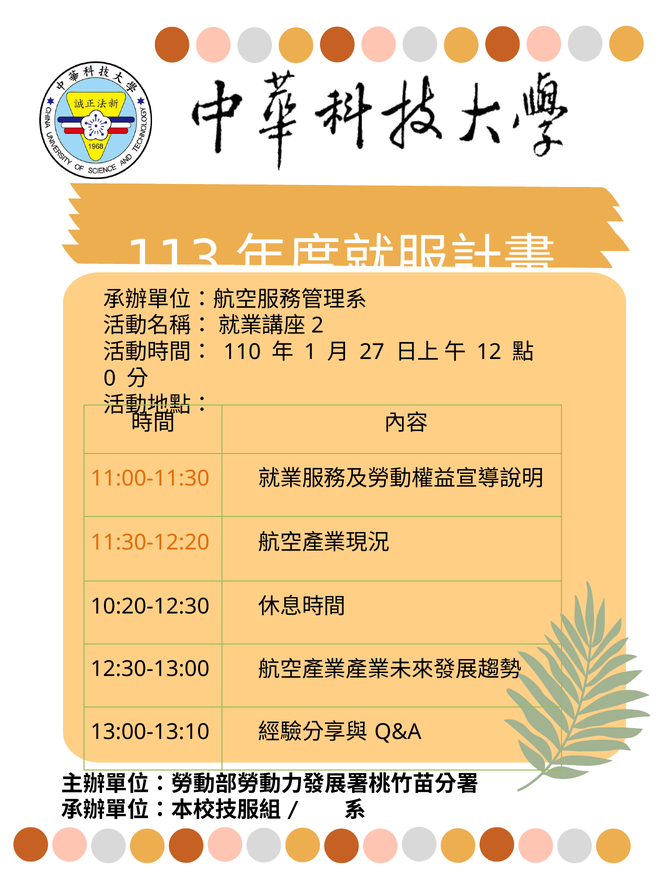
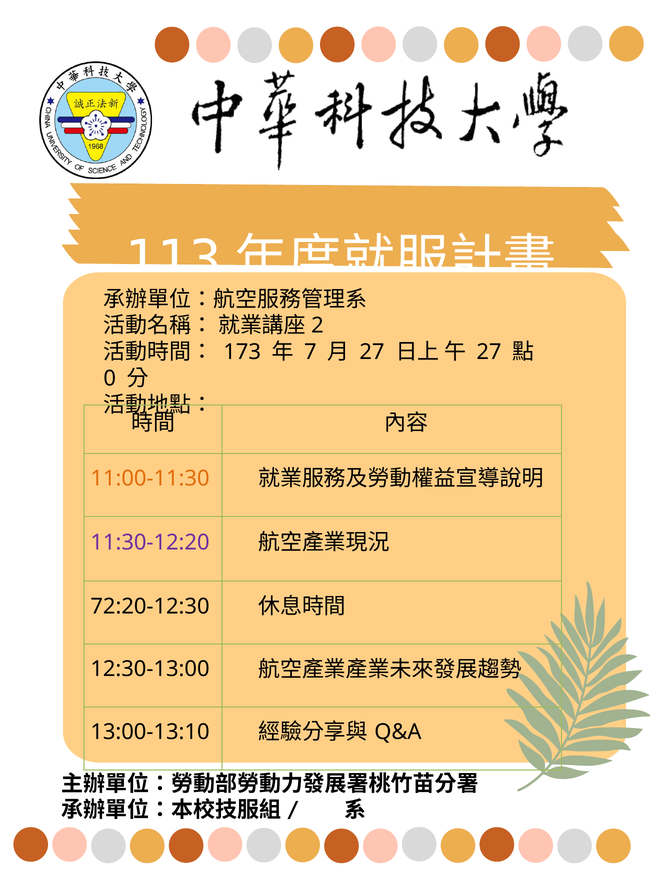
110: 110 -> 173 (242, 352)
1: 1 -> 7 (310, 352)
12: 12 -> 27 (489, 352)
11:30-12:20 colour: orange -> purple (150, 542)
10:20-12:30: 10:20-12:30 -> 72:20-12:30 (150, 606)
